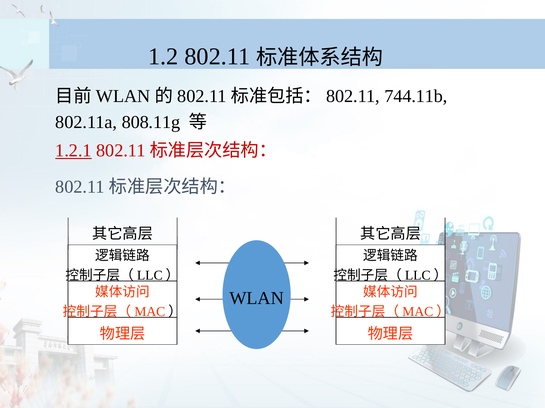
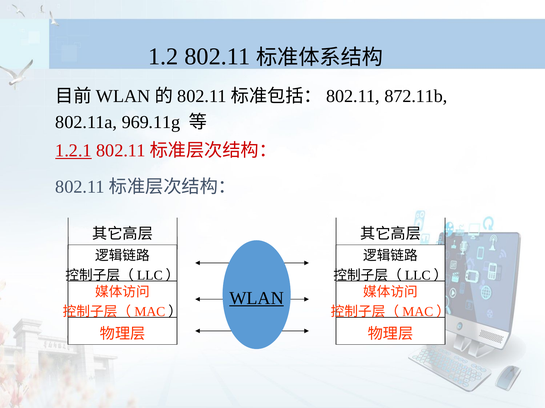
744.11b: 744.11b -> 872.11b (416, 96)
808.11g: 808.11g -> 969.11g (151, 123)
WLAN underline: none -> present (257, 299)
